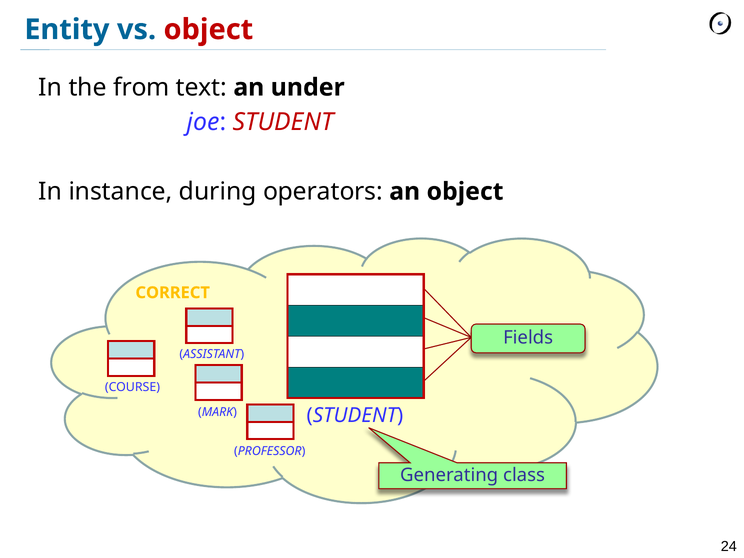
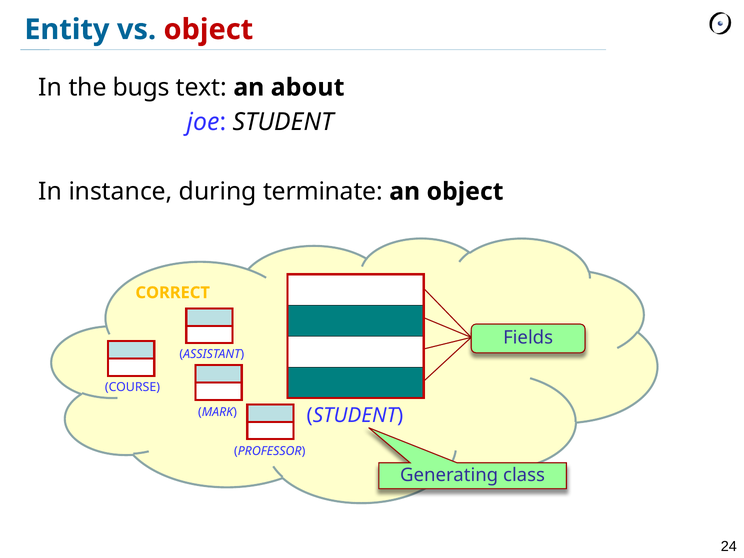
from: from -> bugs (141, 87)
under: under -> about (308, 87)
STUDENT colour: red -> black (283, 122)
operators: operators -> terminate (323, 192)
